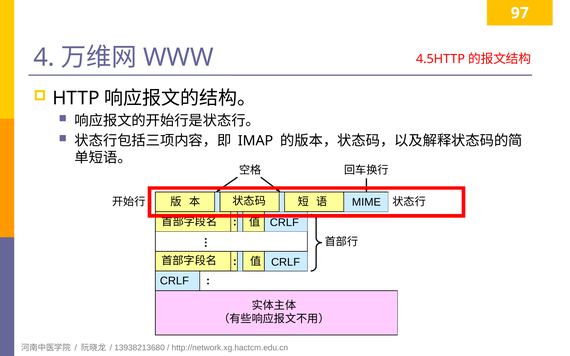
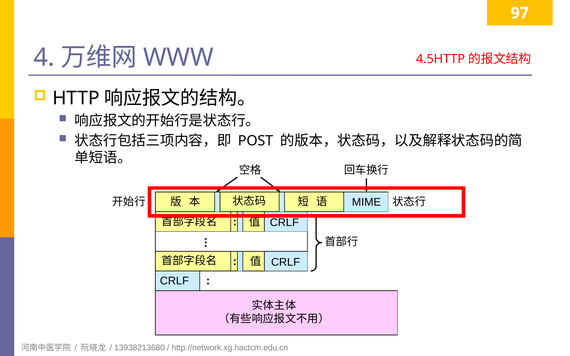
IMAP: IMAP -> POST (256, 141)
